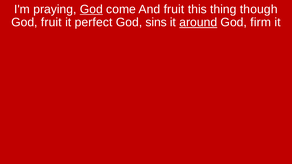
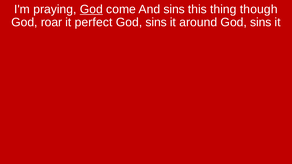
And fruit: fruit -> sins (174, 9)
God fruit: fruit -> roar (51, 22)
around underline: present -> none (198, 22)
firm: firm -> sins (261, 22)
